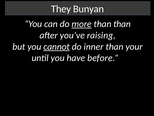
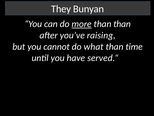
cannot underline: present -> none (57, 46)
inner: inner -> what (94, 46)
your: your -> time (134, 46)
before: before -> served (103, 58)
